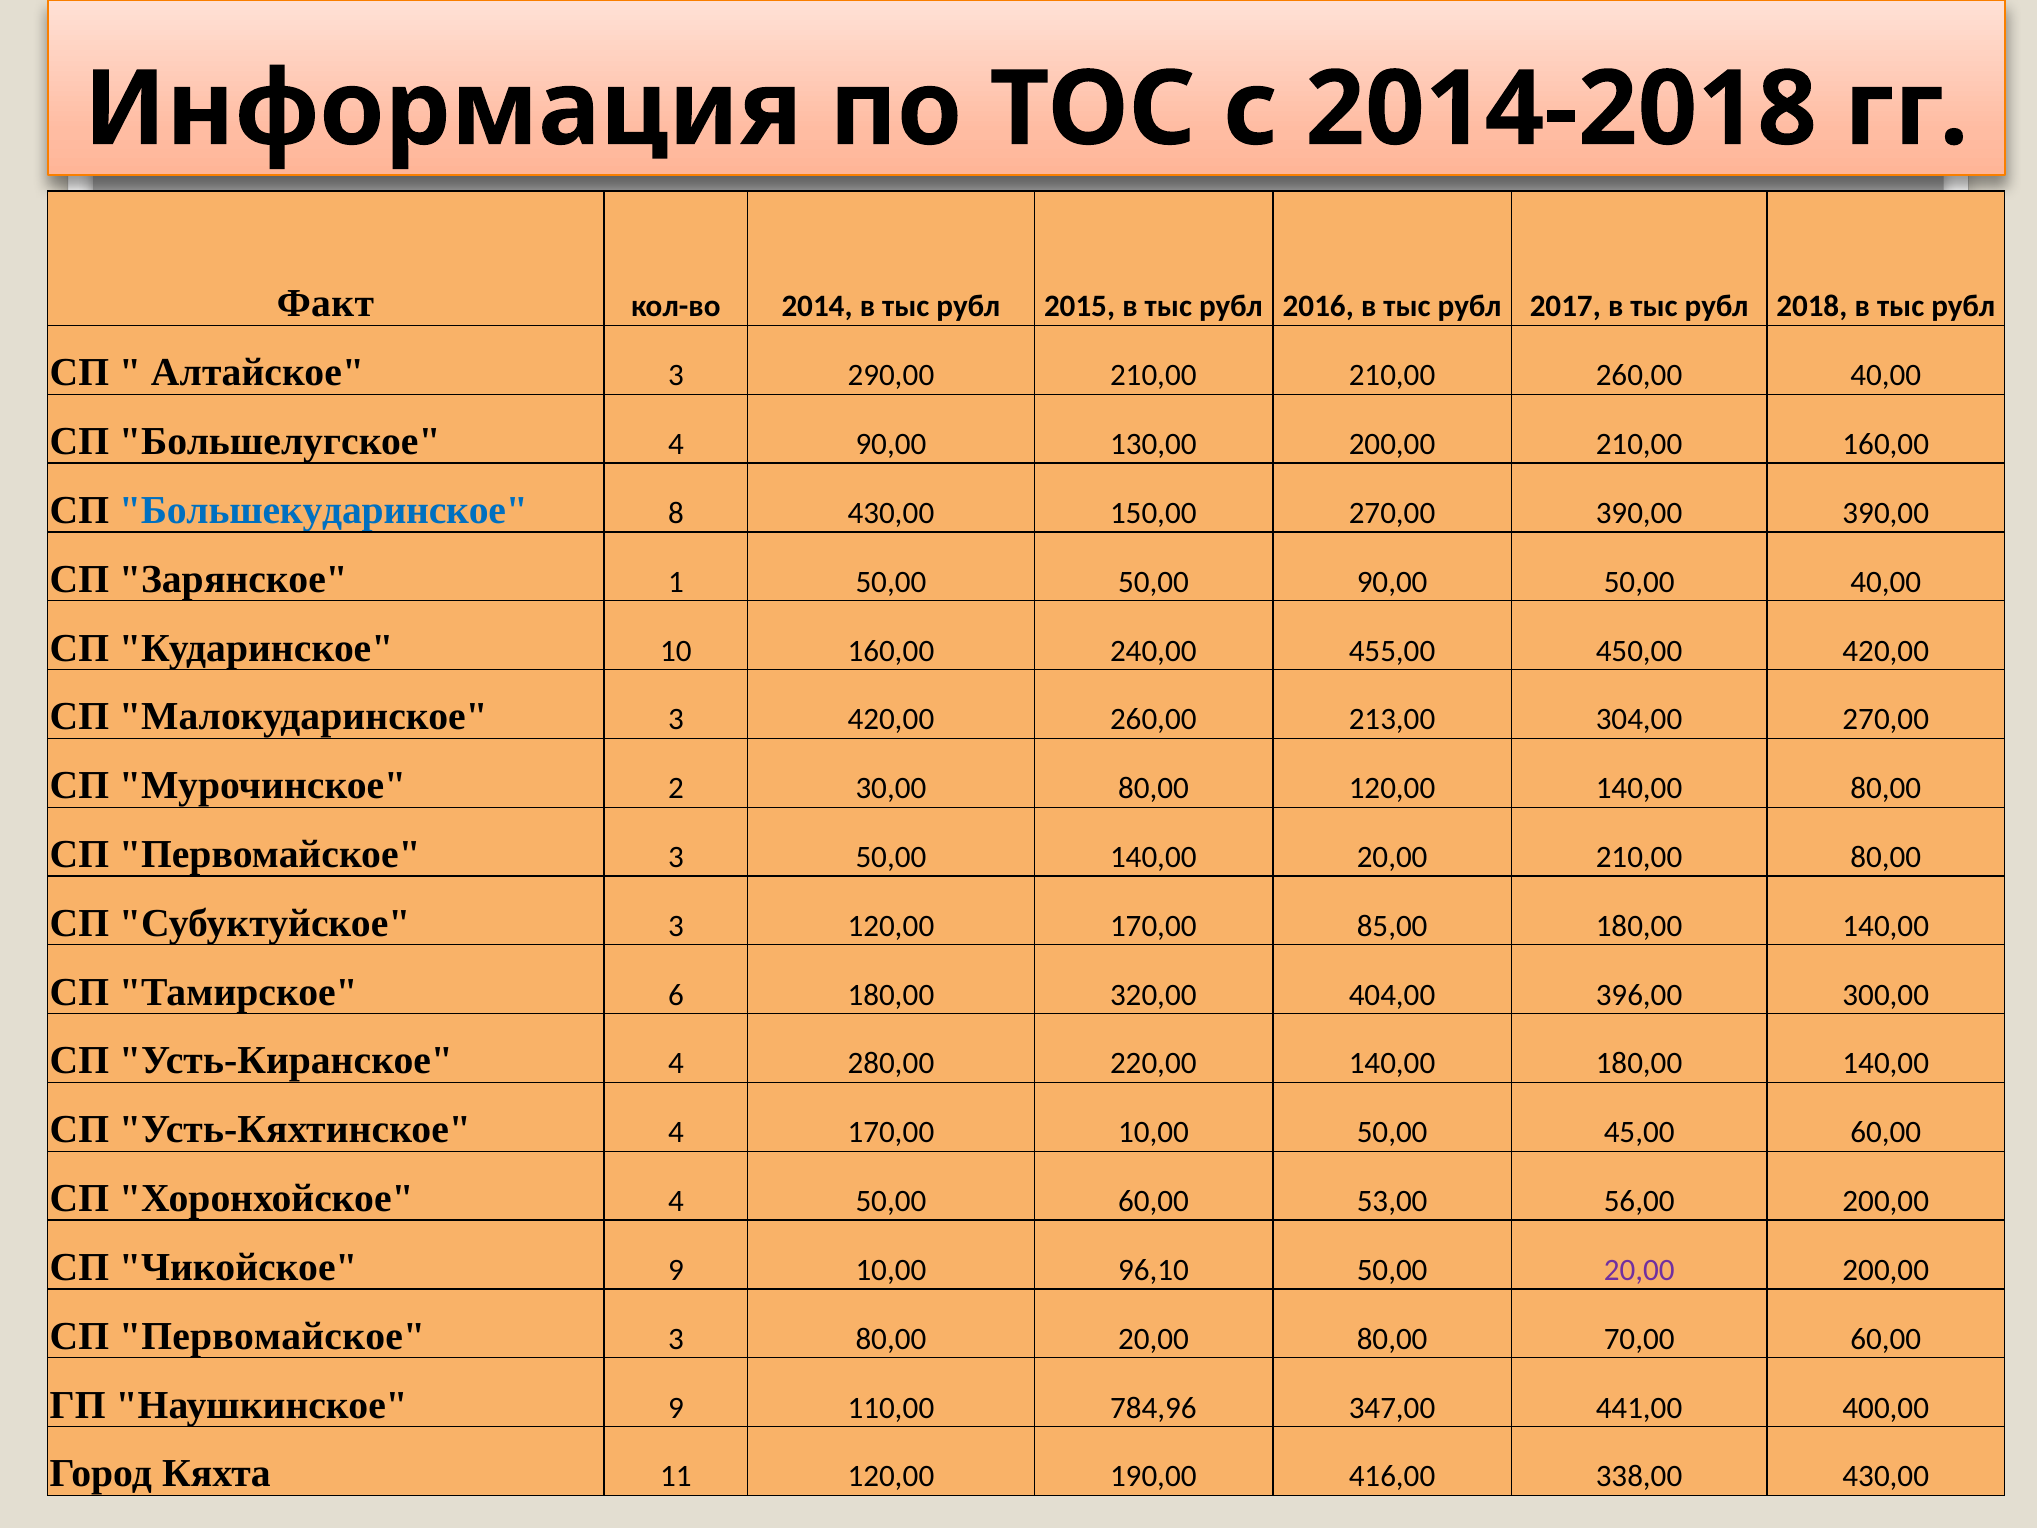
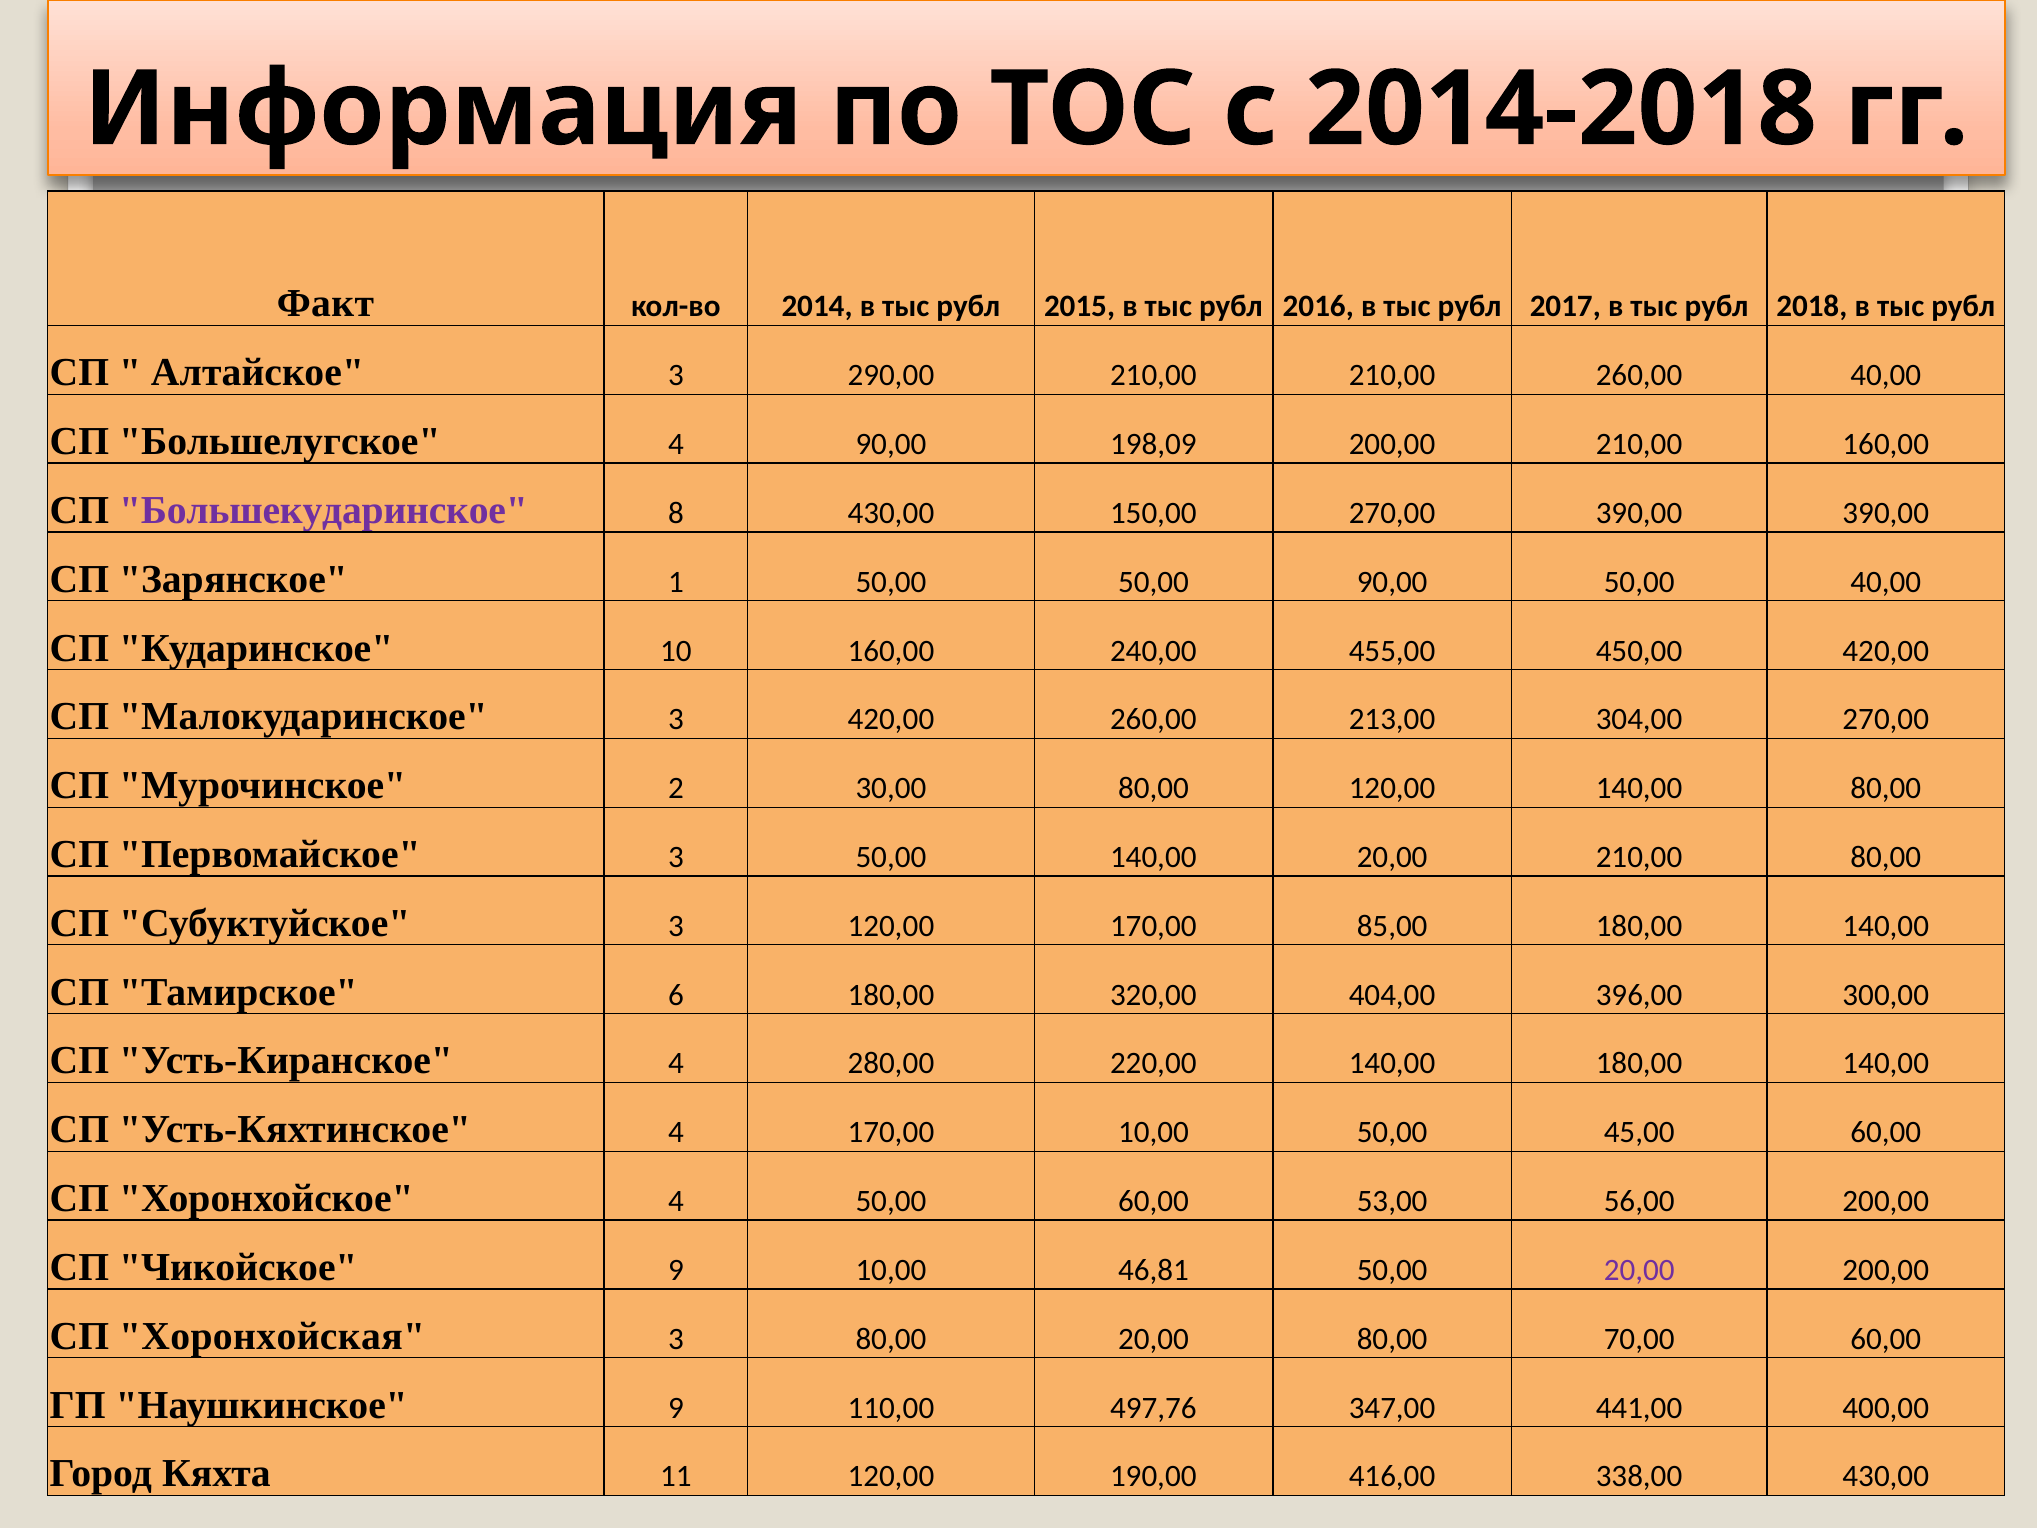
130,00: 130,00 -> 198,09 (1153, 444)
Большекударинское colour: blue -> purple (323, 510)
96,10: 96,10 -> 46,81 (1153, 1270)
Первомайское: Первомайское -> Хоронхойская (272, 1336)
784,96: 784,96 -> 497,76 (1153, 1408)
